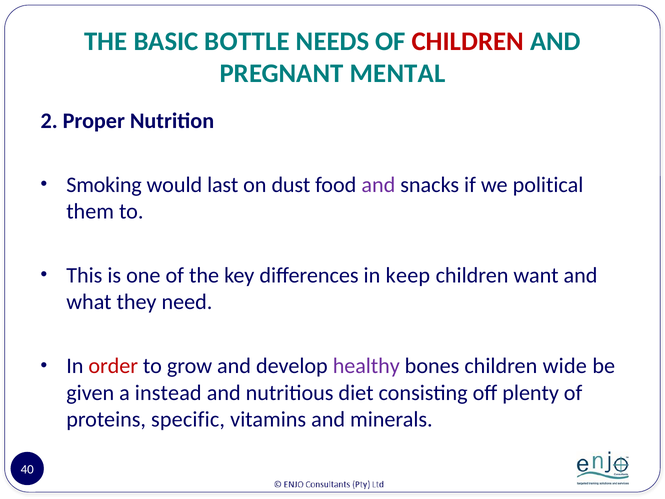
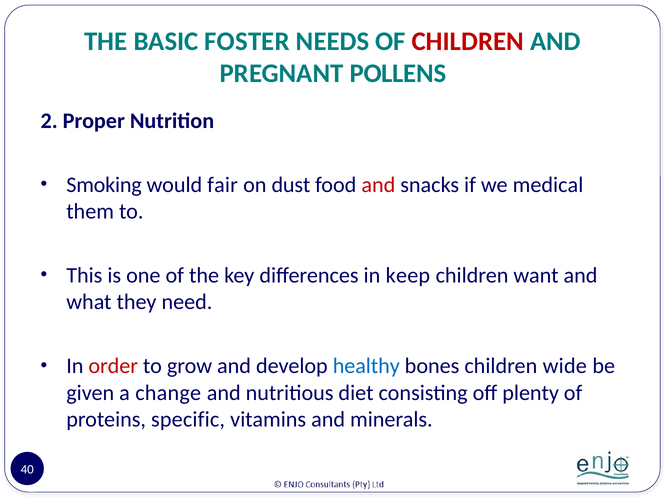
BOTTLE: BOTTLE -> FOSTER (247, 41)
MENTAL: MENTAL -> POLLENS (398, 73)
last: last -> fair (223, 185)
and colour: purple -> red (378, 185)
political: political -> medical (548, 185)
healthy colour: purple -> blue (366, 366)
instead: instead -> change (168, 393)
